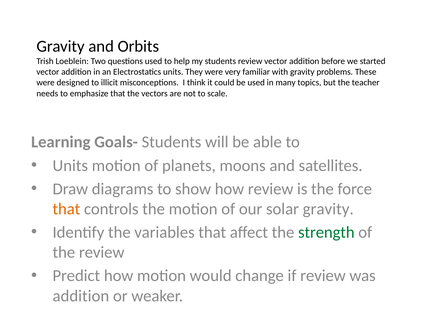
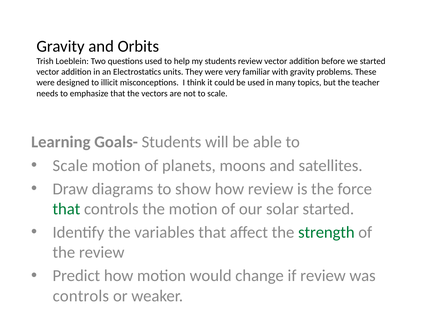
Units: Units -> Scale (70, 165)
that colour: orange -> green (66, 209)
solar gravity: gravity -> started (328, 209)
addition: addition -> controls (81, 296)
